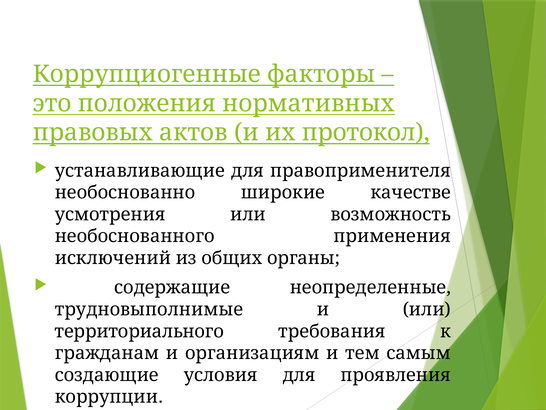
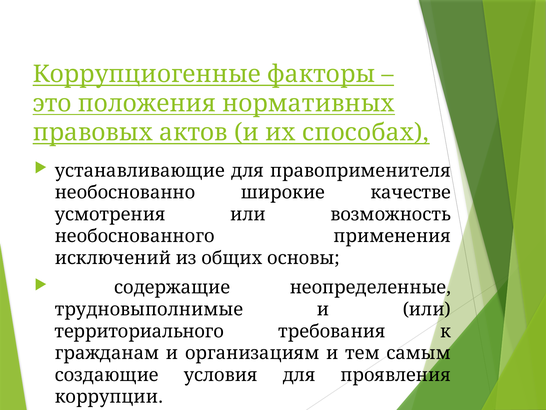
протокол: протокол -> способах (366, 132)
органы: органы -> основы (303, 258)
